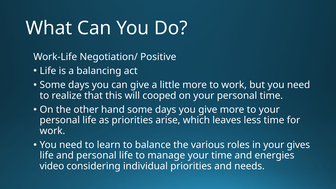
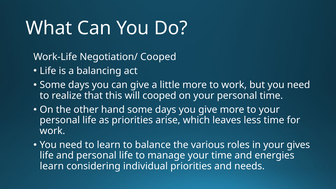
Negotiation/ Positive: Positive -> Cooped (158, 57)
video: video -> learn (52, 166)
